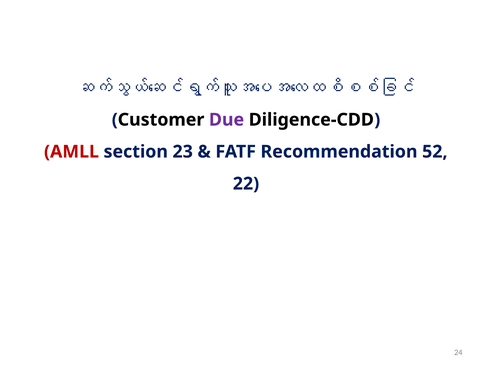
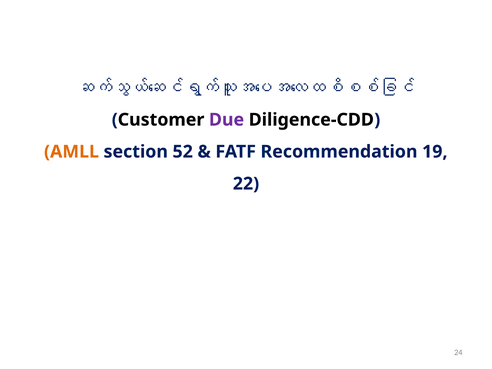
AMLL colour: red -> orange (71, 152)
23: 23 -> 52 (183, 152)
52: 52 -> 19 (435, 152)
